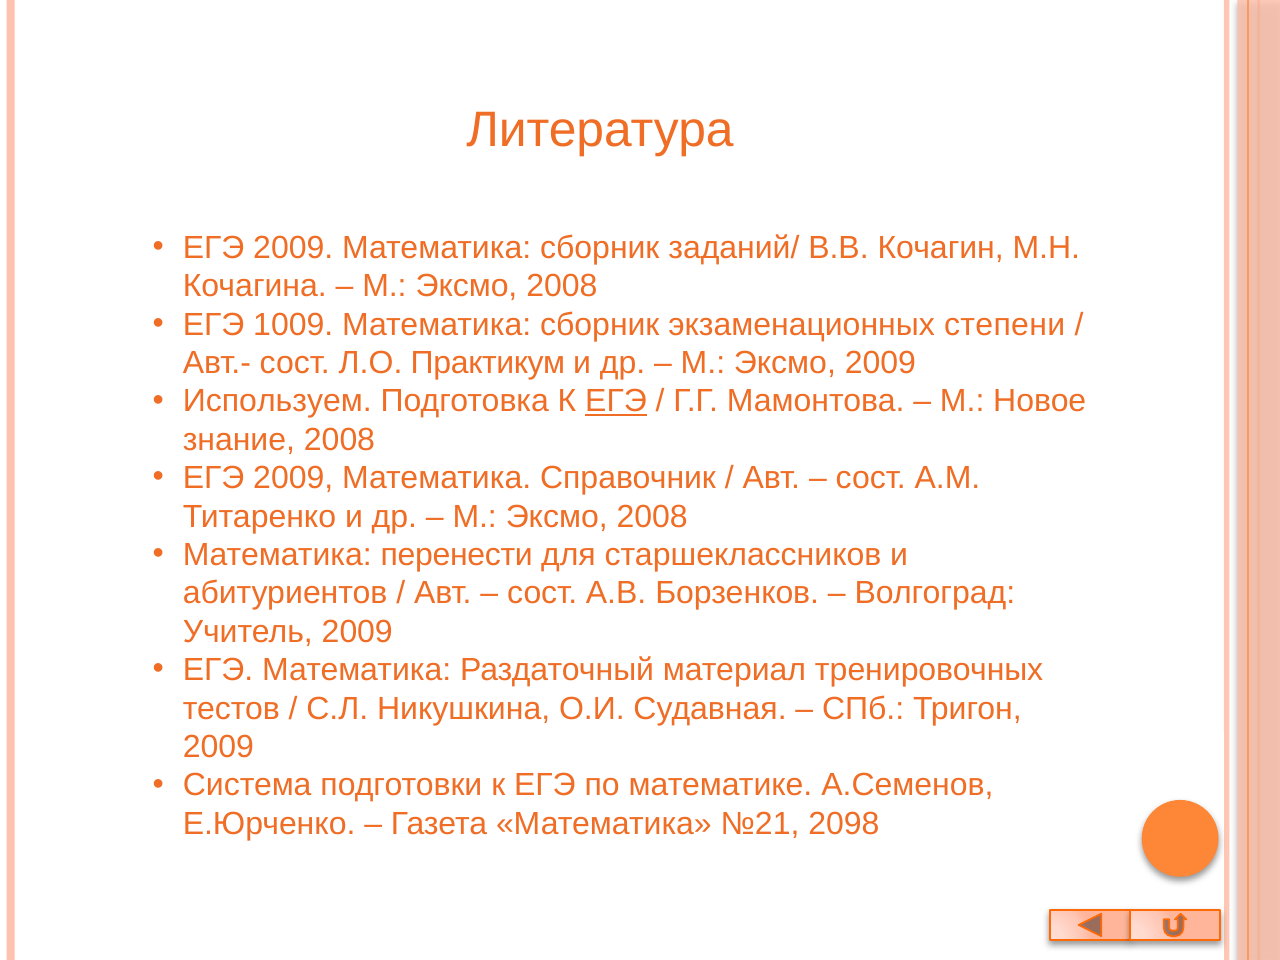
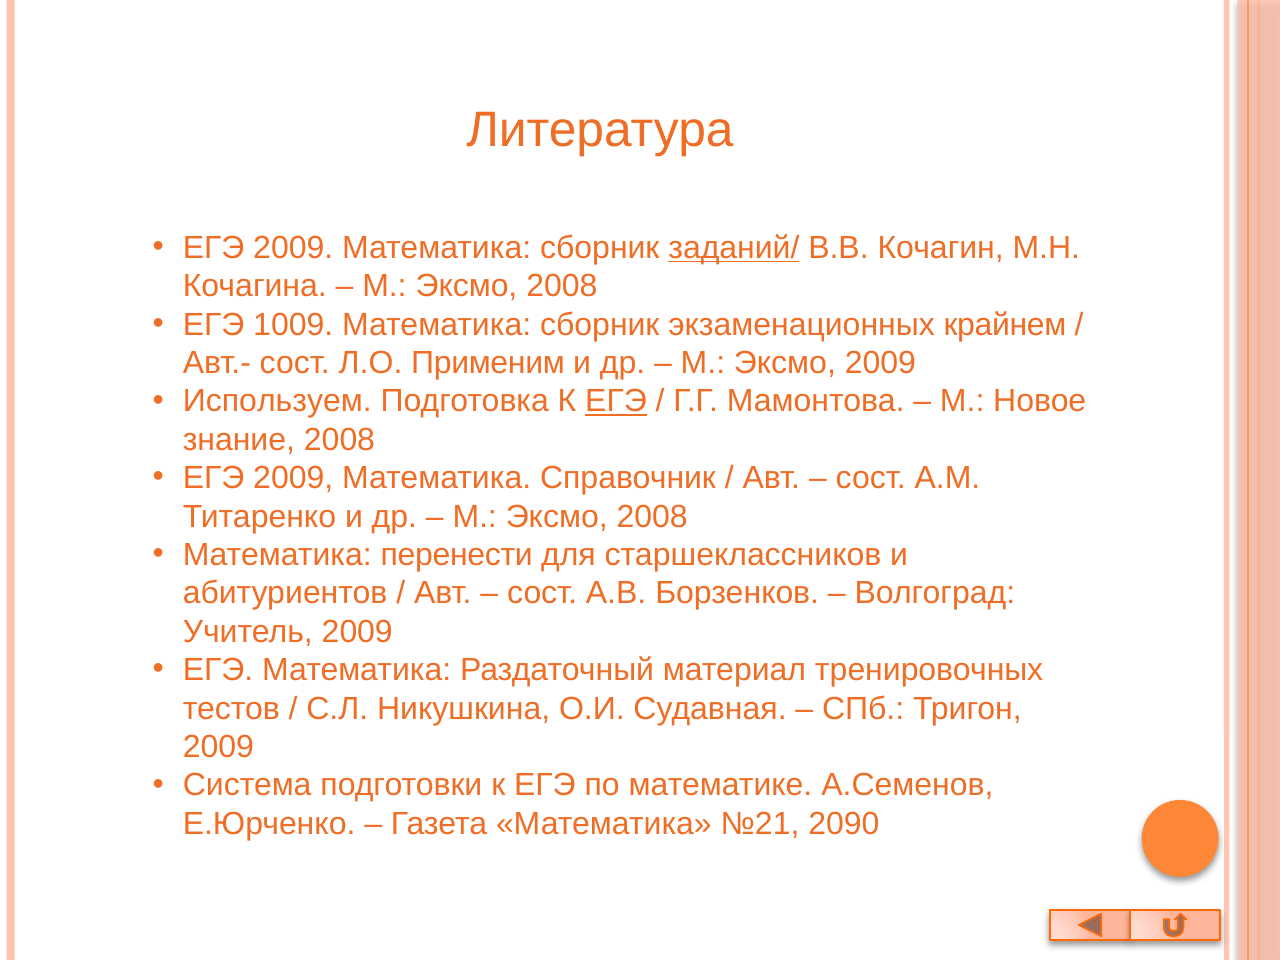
заданий/ underline: none -> present (734, 248)
степени: степени -> крайнем (1005, 325)
Практикум: Практикум -> Применим (488, 363)
2098: 2098 -> 2090 (844, 824)
